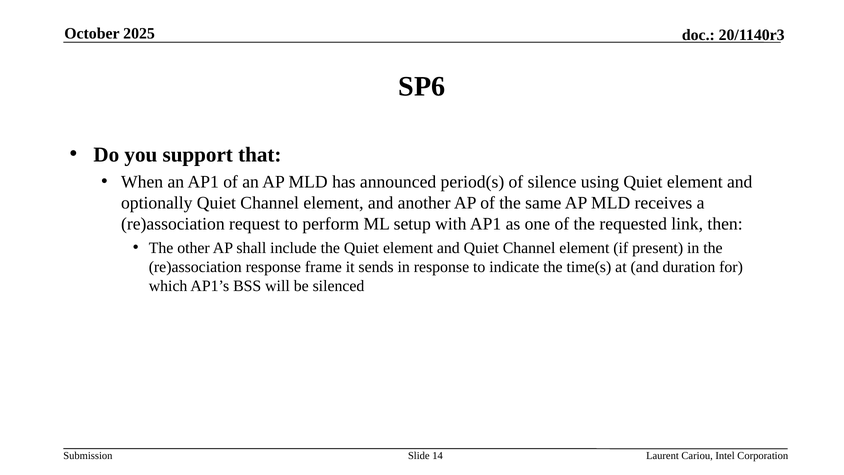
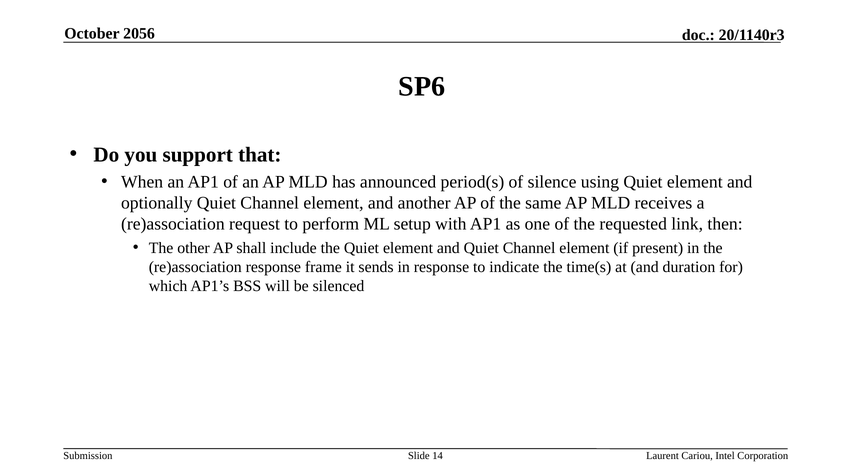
2025: 2025 -> 2056 (139, 34)
